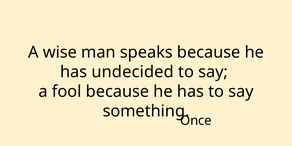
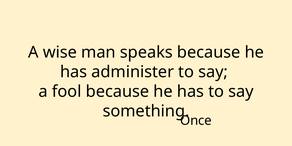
undecided: undecided -> administer (133, 72)
